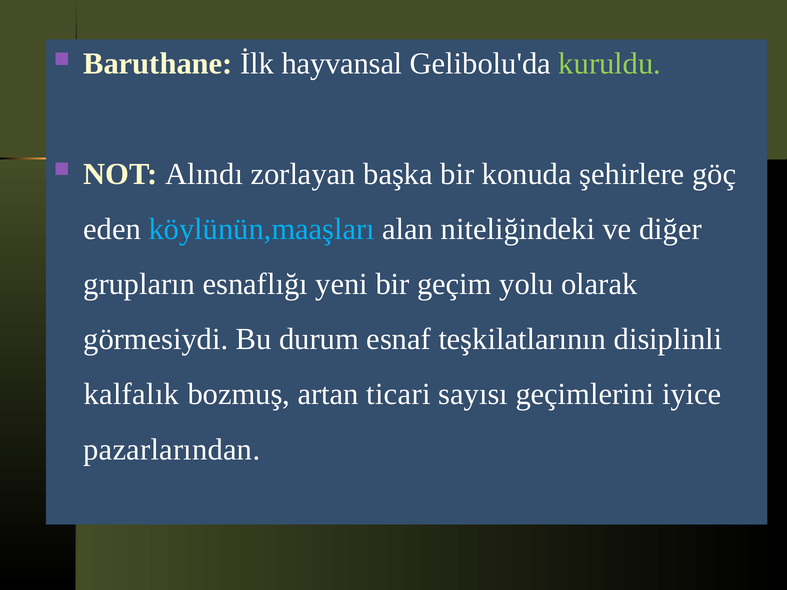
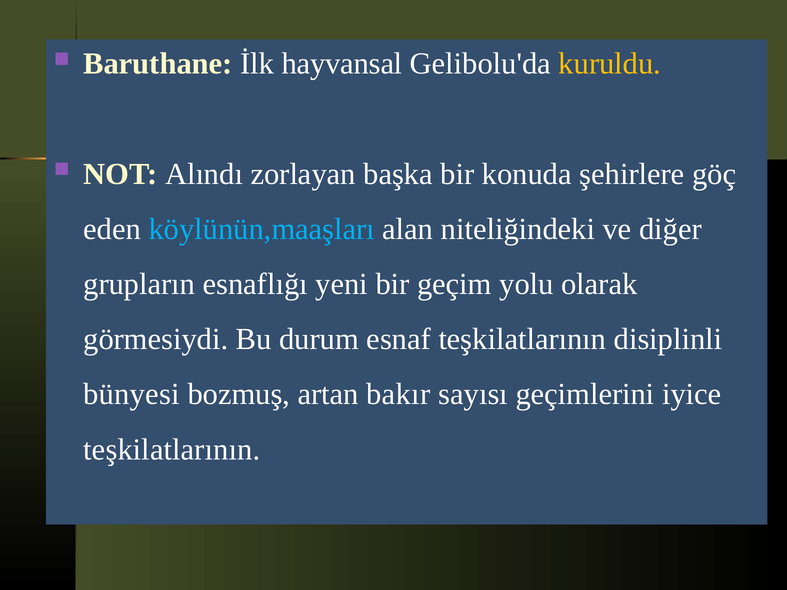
kuruldu colour: light green -> yellow (610, 64)
kalfalık: kalfalık -> bünyesi (132, 394)
ticari: ticari -> bakır (398, 394)
pazarlarından: pazarlarından -> teşkilatlarının (172, 450)
